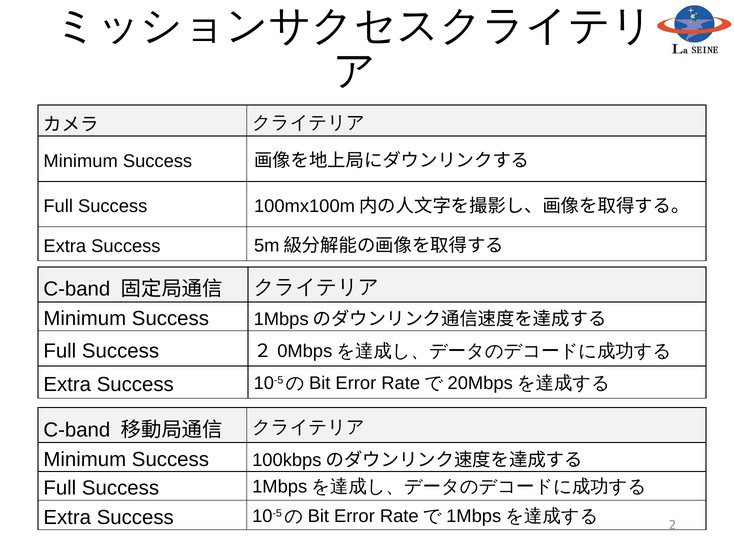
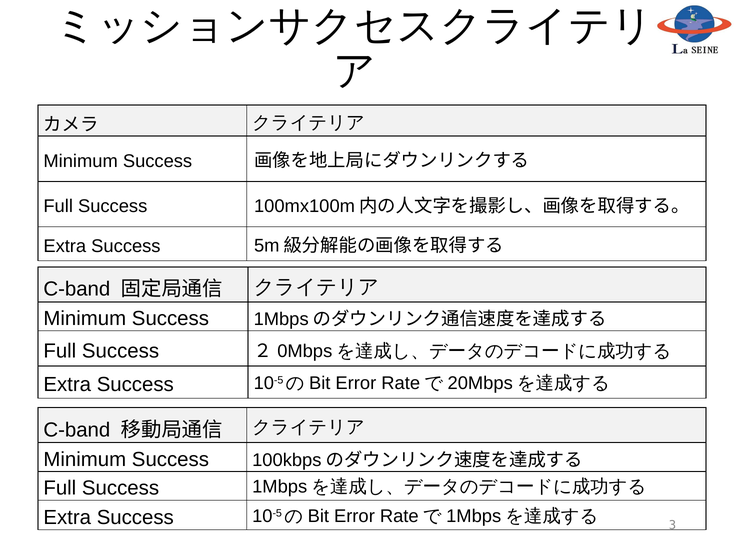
2: 2 -> 3 (673, 526)
